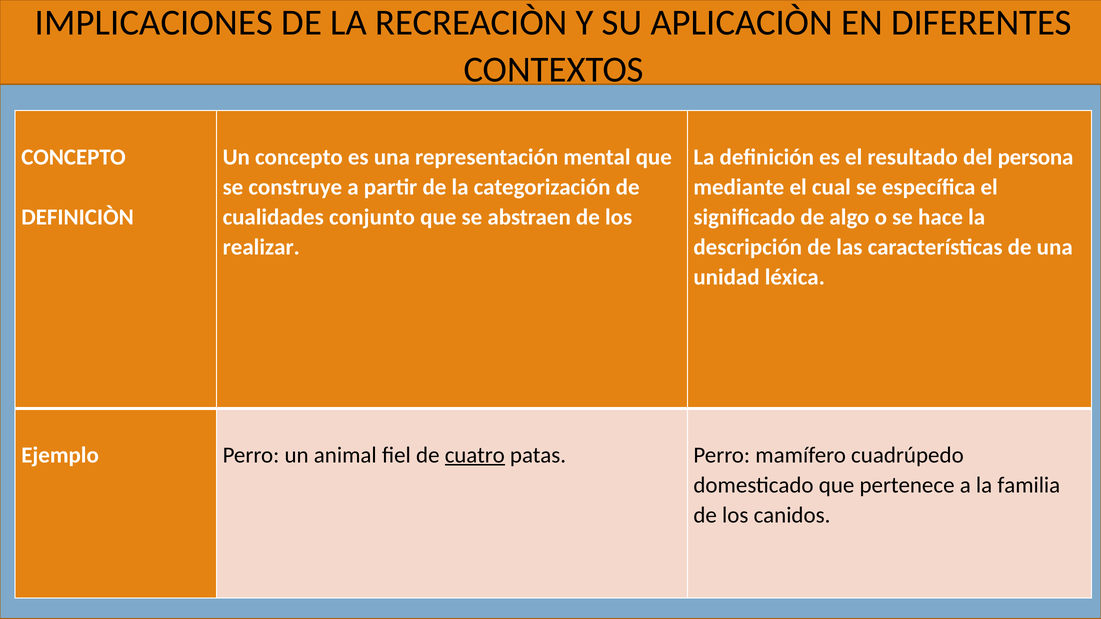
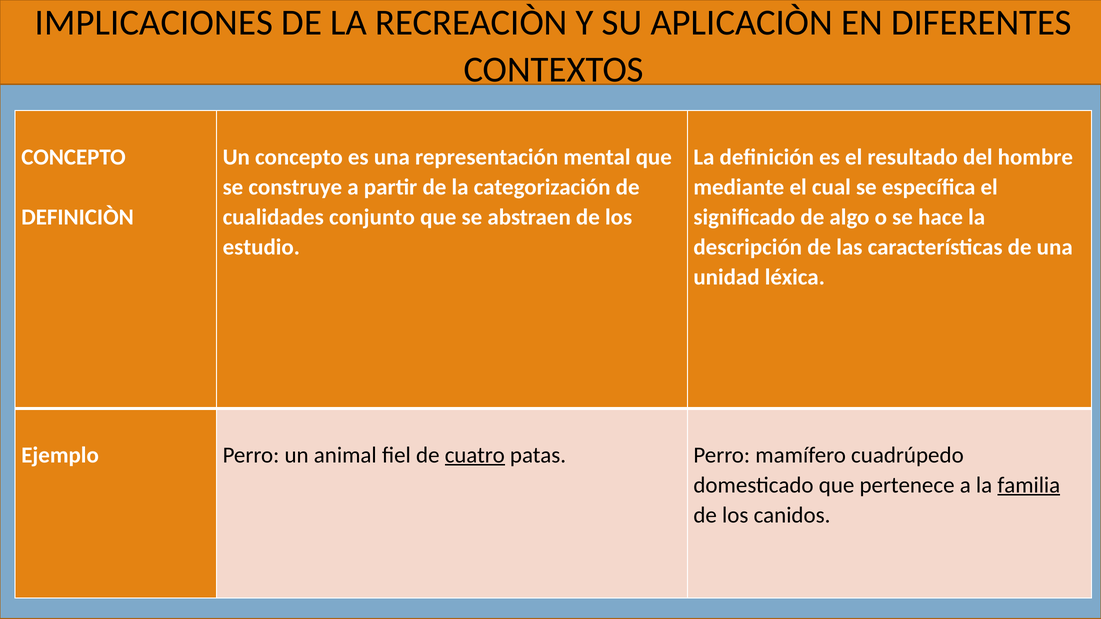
persona: persona -> hombre (1035, 157)
realizar: realizar -> estudio (261, 247)
familia underline: none -> present (1029, 485)
